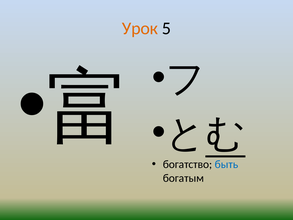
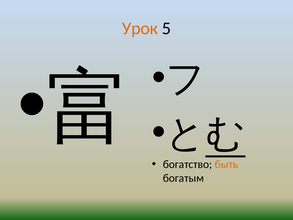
быть colour: blue -> orange (226, 164)
